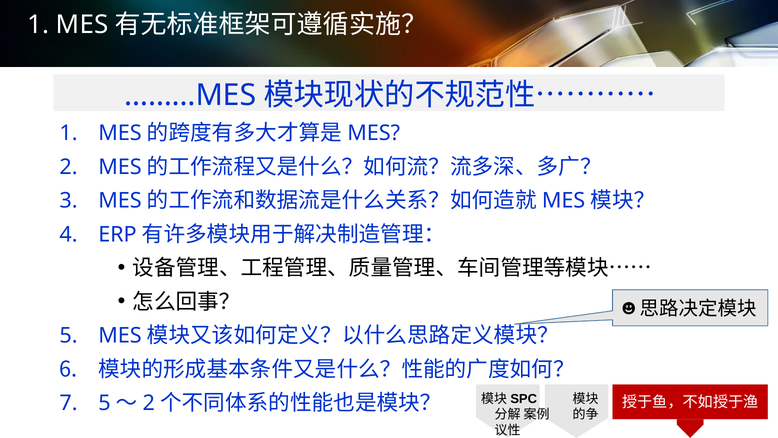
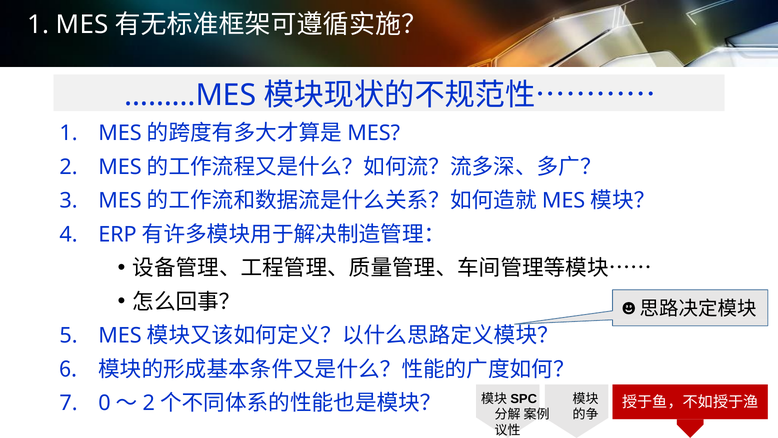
5: 5 -> 0 (104, 403)
